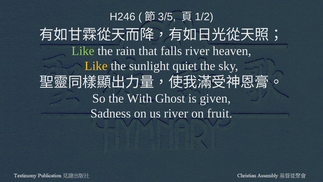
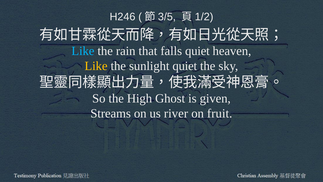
Like colour: light green -> light blue (83, 51)
falls river: river -> quiet (197, 51)
With: With -> High (140, 98)
Sadness: Sadness -> Streams (111, 113)
